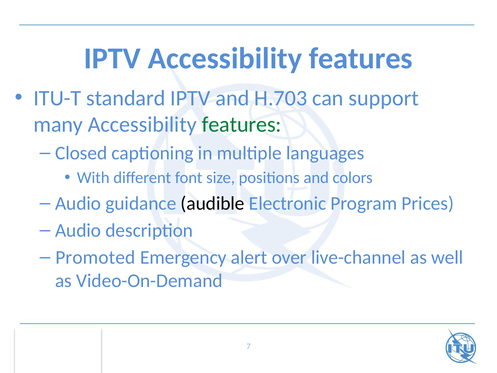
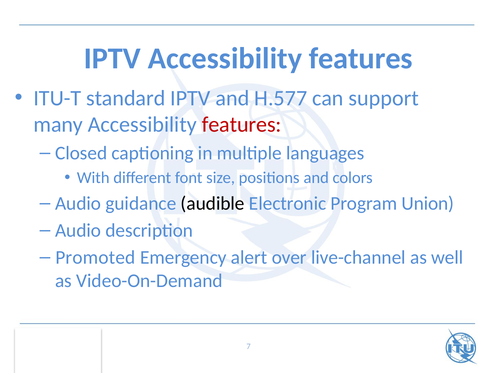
H.703: H.703 -> H.577 (281, 98)
features colour: green -> red (242, 125)
Prices: Prices -> Union (428, 203)
